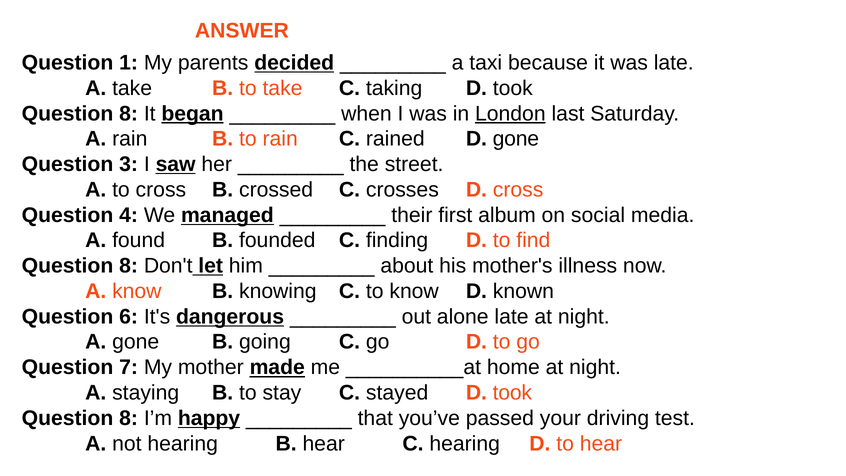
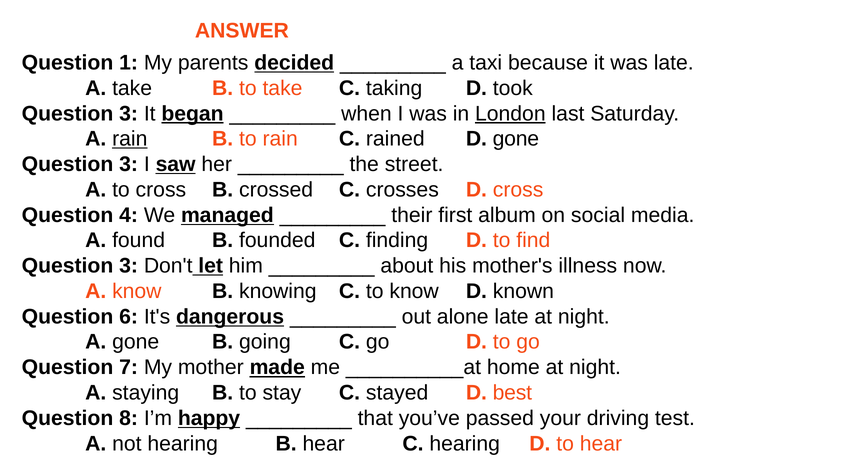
8: 8 -> 3 (129, 113)
rain underline: none -> present (130, 139)
8: 8 -> 3 (129, 266)
stayed D took: took -> best (512, 393)
